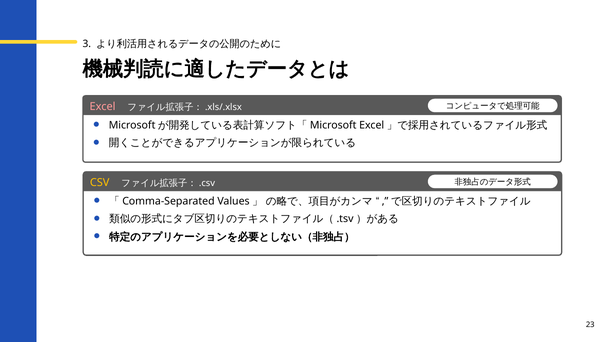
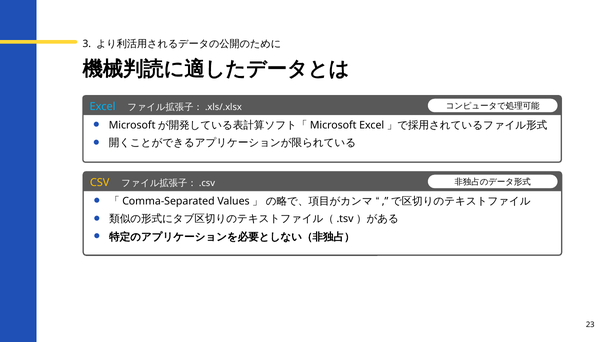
Excel colour: pink -> light blue (103, 107)
